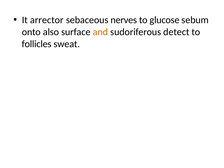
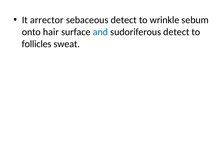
sebaceous nerves: nerves -> detect (124, 20)
glucose: glucose -> wrinkle (165, 20)
also: also -> hair (51, 32)
and colour: orange -> blue (100, 32)
